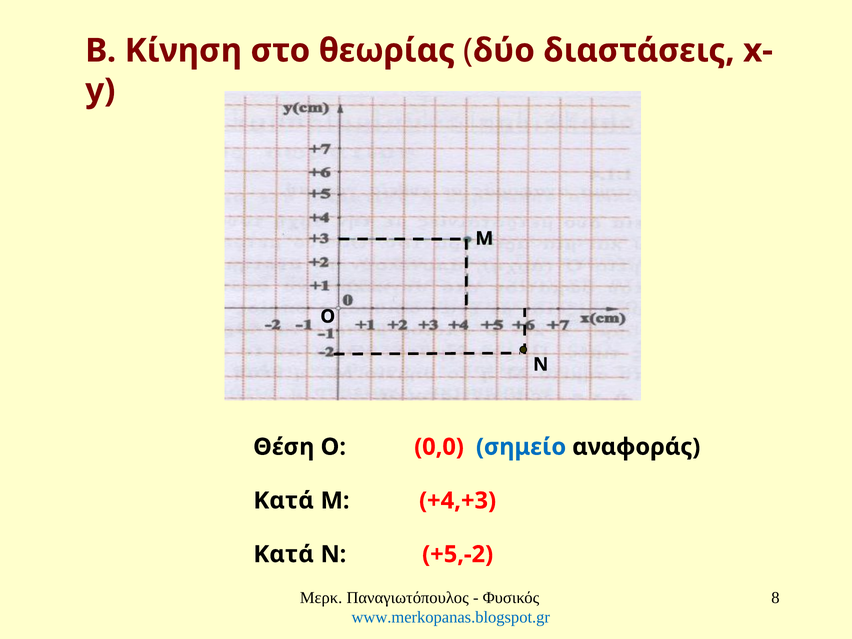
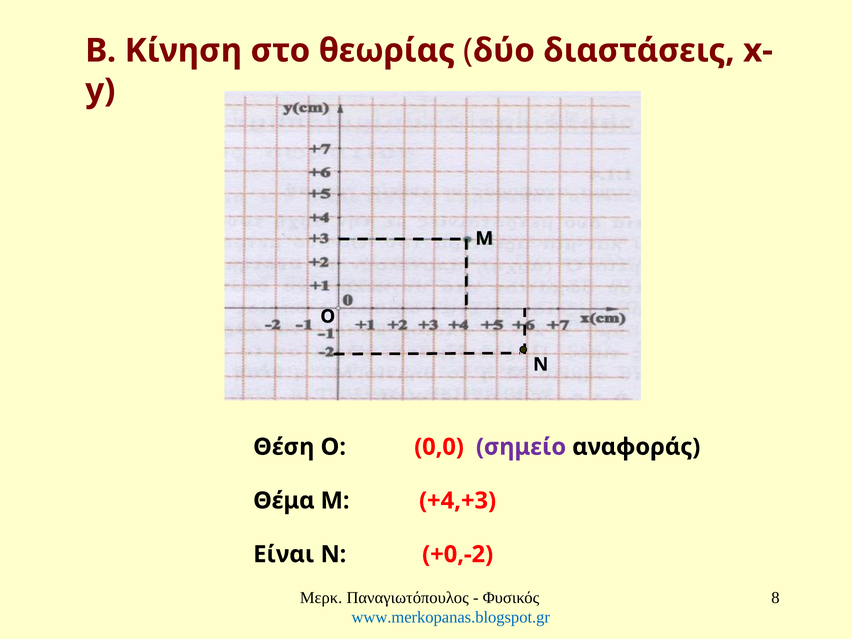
σημείο colour: blue -> purple (521, 447)
Κατά: Κατά -> Θέμα (284, 501)
Κατά: Κατά -> Είναι (284, 554)
+5,-2: +5,-2 -> +0,-2 (458, 554)
